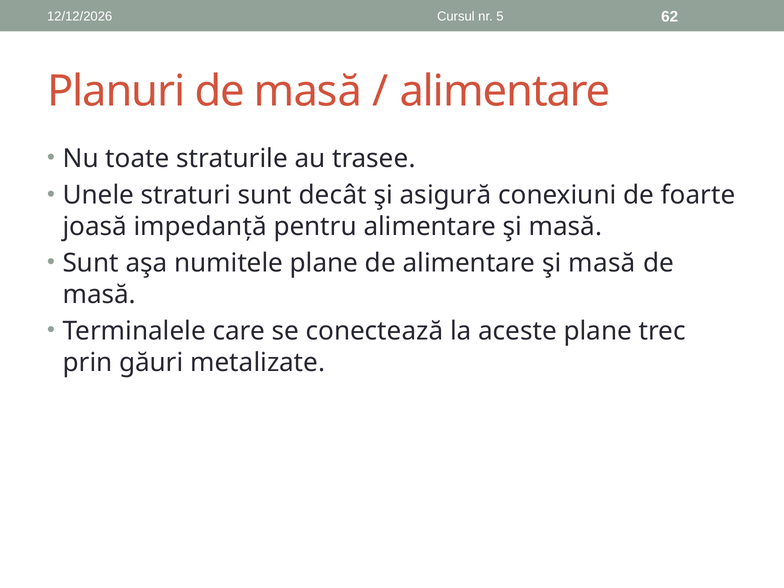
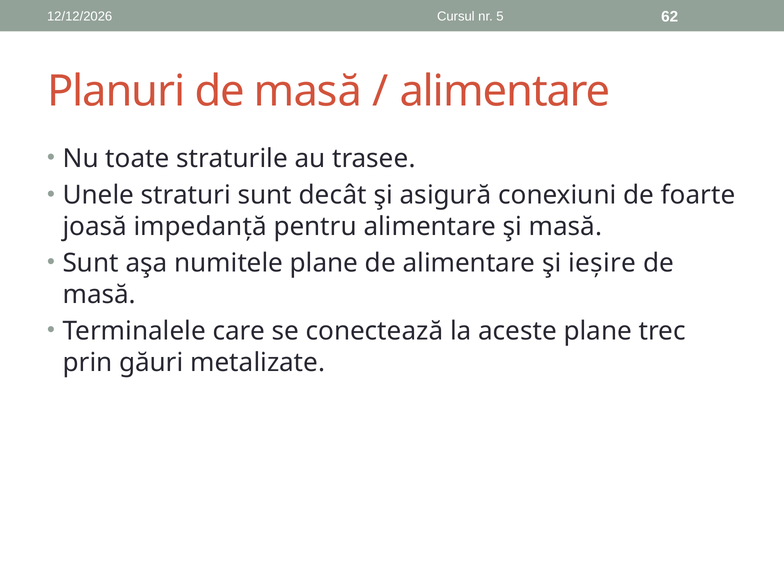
de alimentare şi masă: masă -> ieșire (602, 263)
